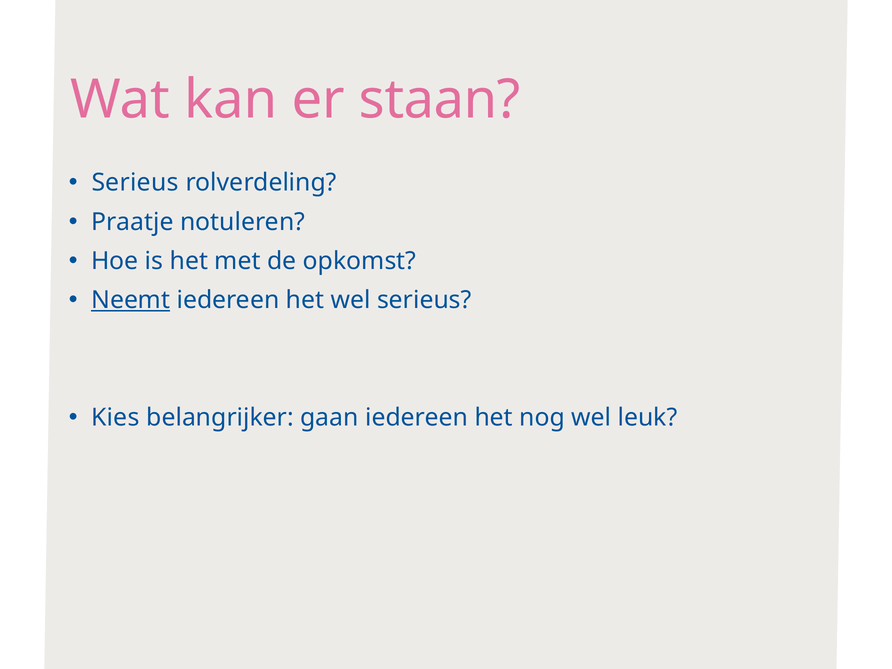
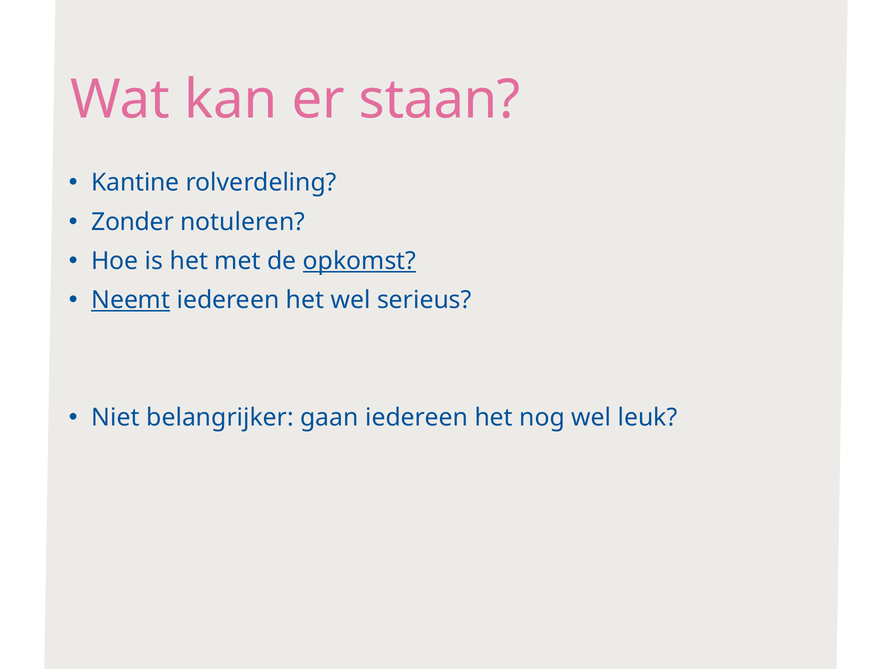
Serieus: Serieus -> Kantine (135, 183)
Praatje: Praatje -> Zonder (133, 222)
opkomst underline: none -> present (360, 261)
Kies: Kies -> Niet (115, 418)
